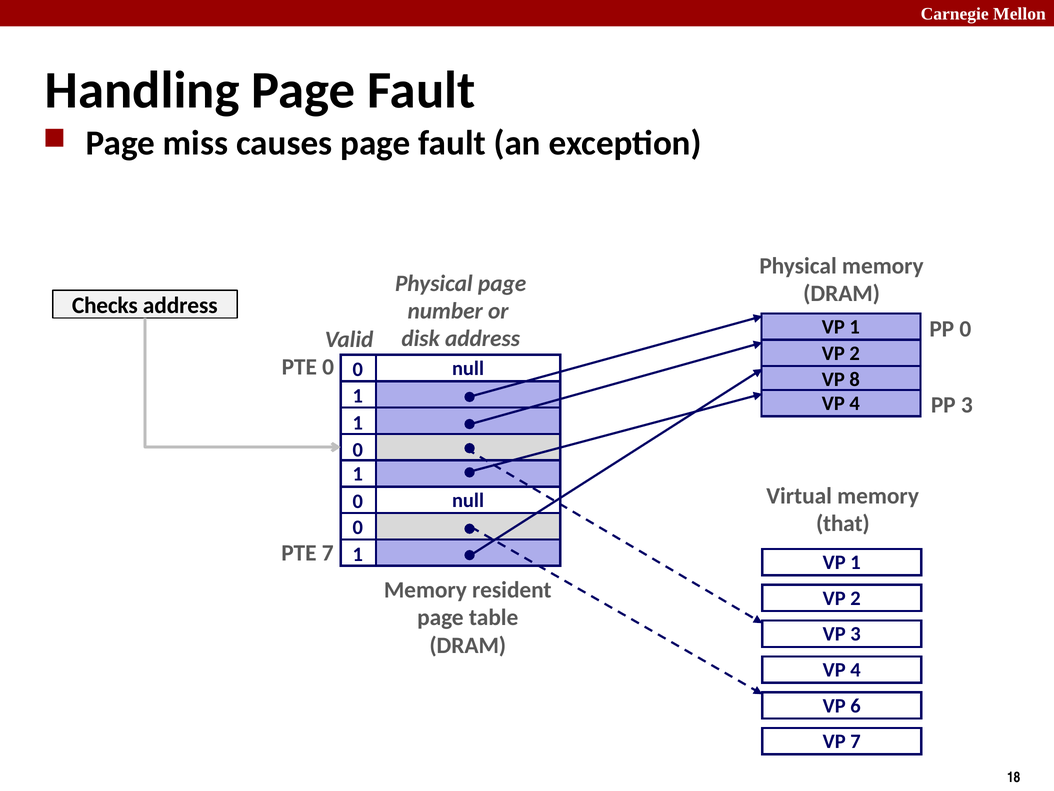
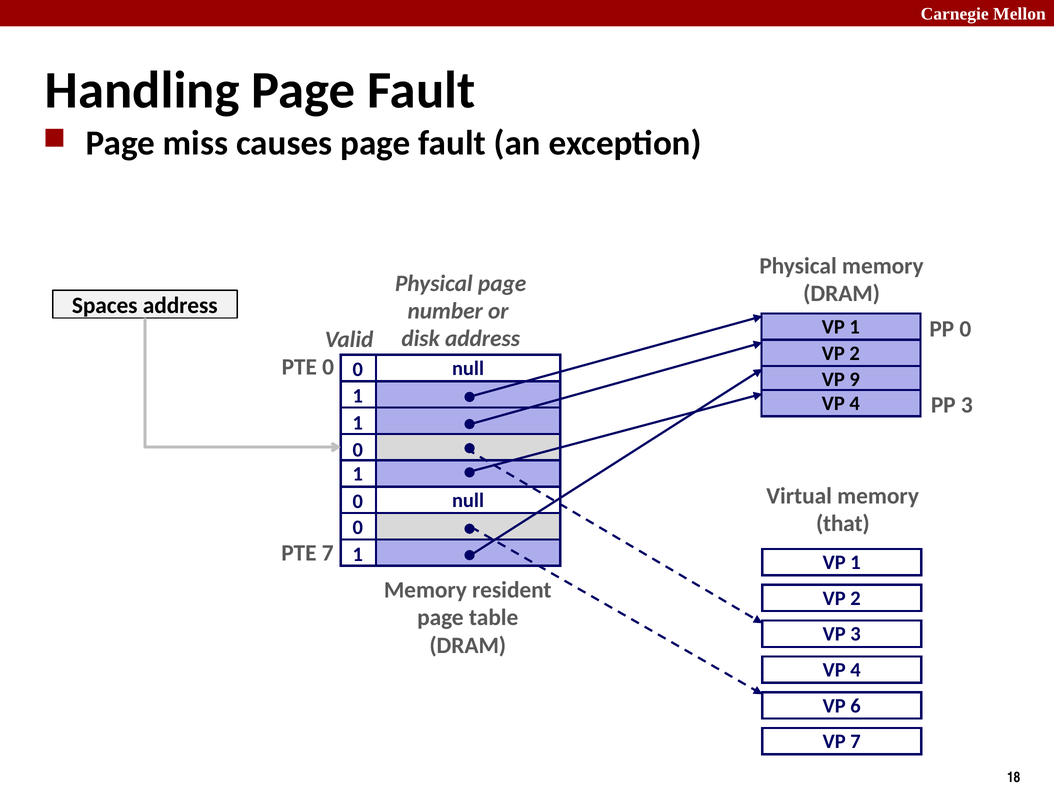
Checks: Checks -> Spaces (105, 305)
8: 8 -> 9 (855, 379)
